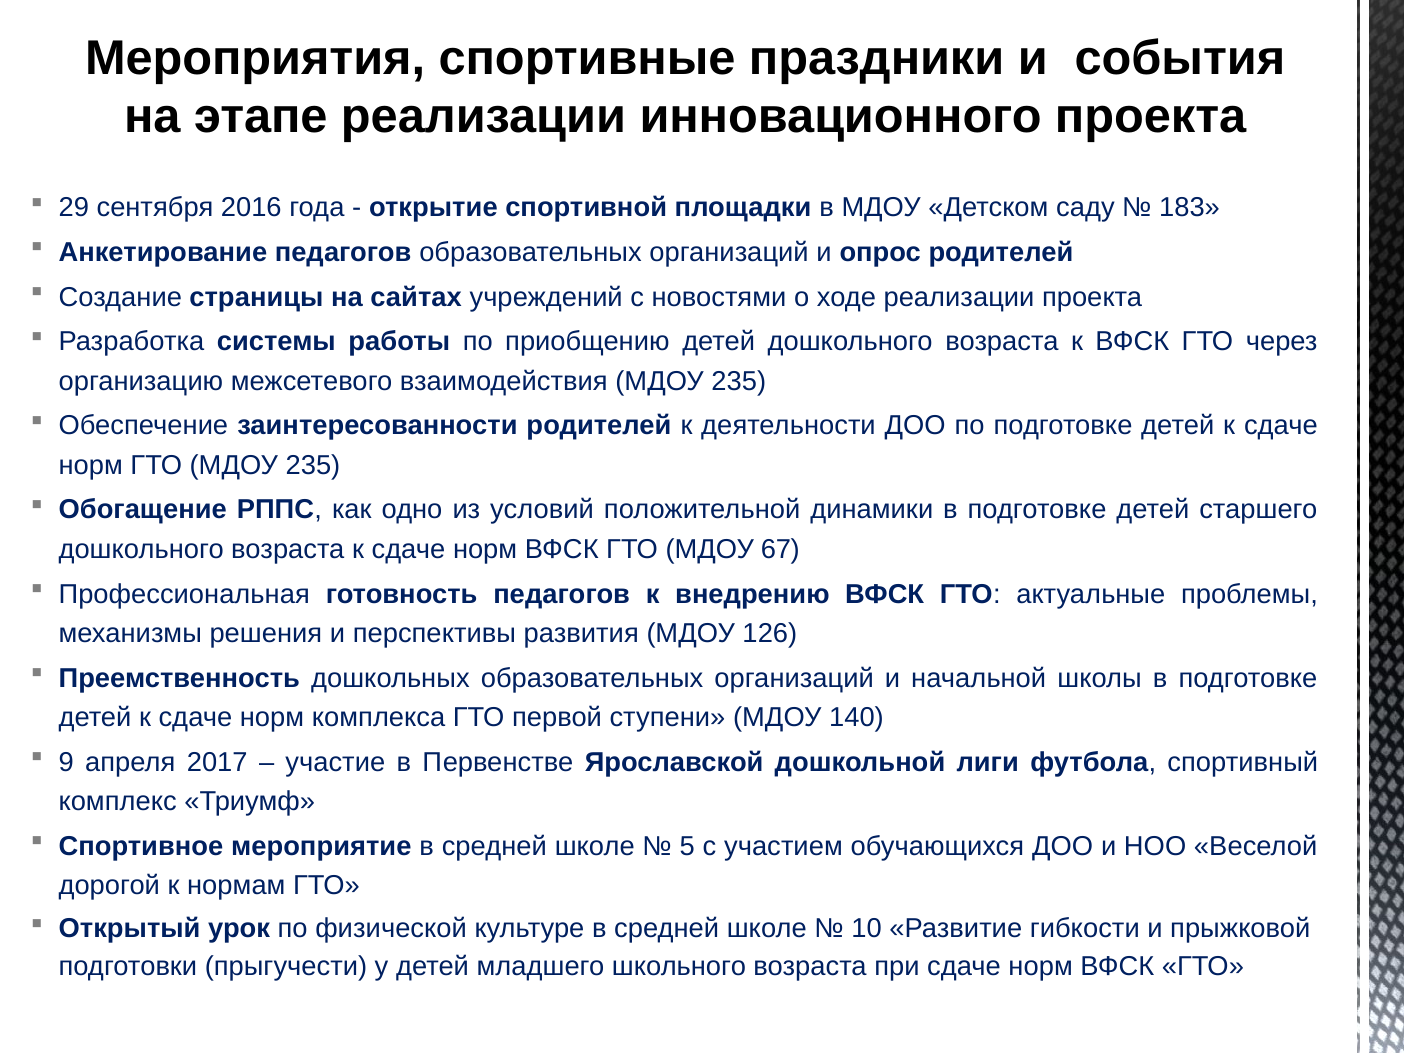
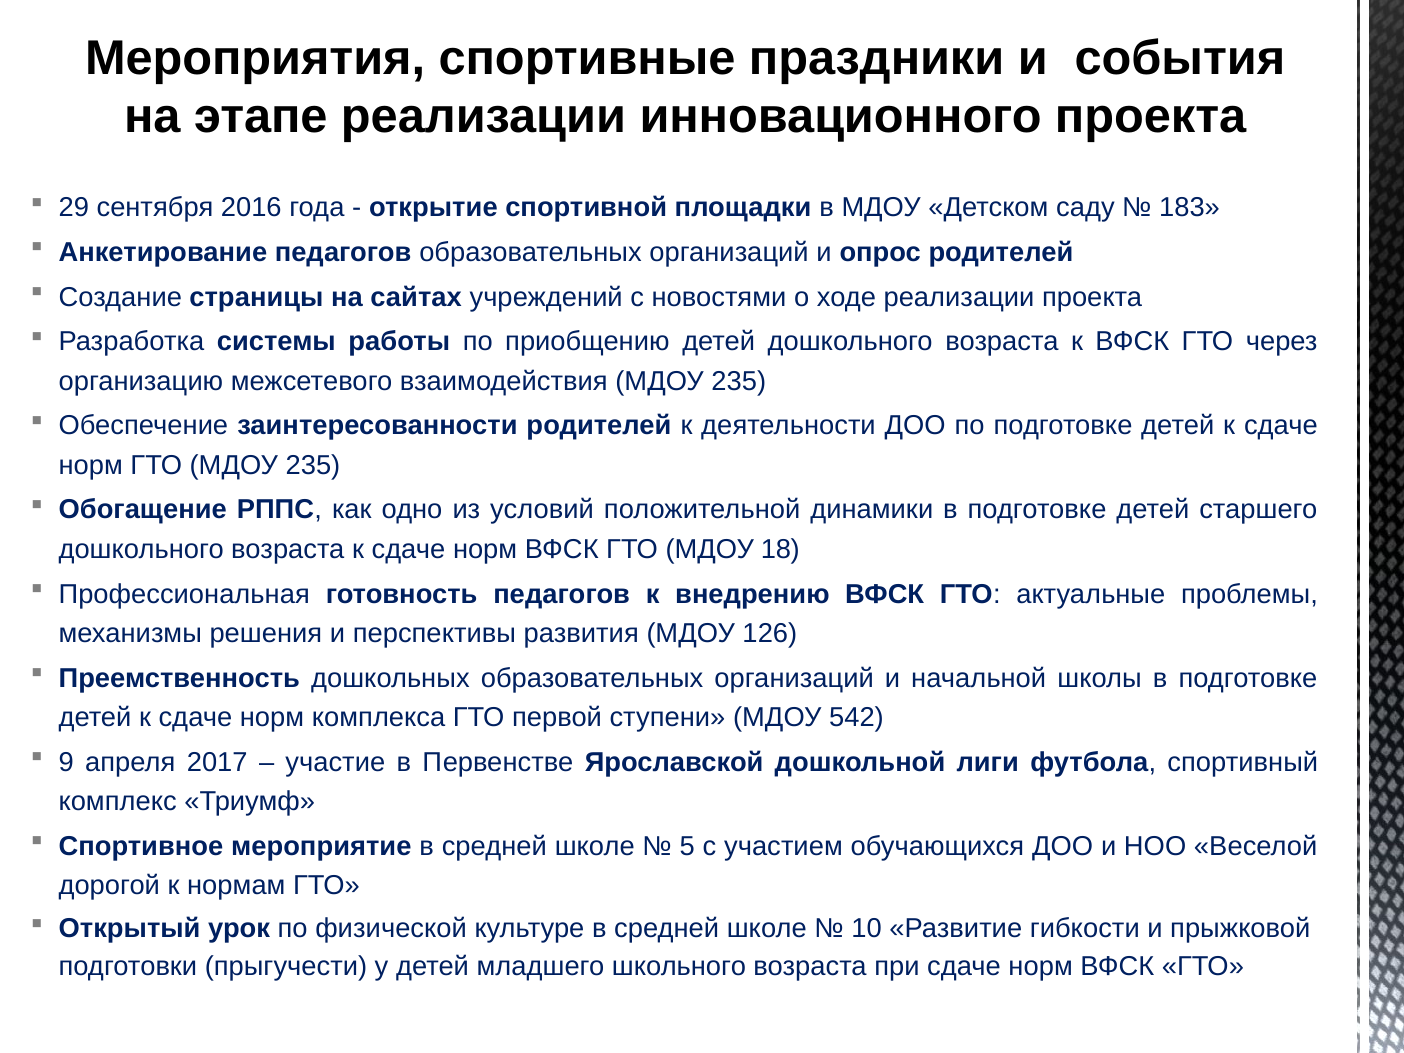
67: 67 -> 18 (780, 549)
140: 140 -> 542 (856, 717)
